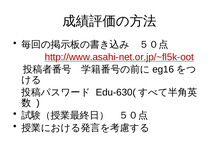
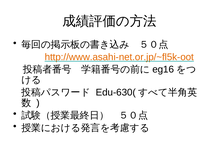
http://www.asahi-net.or.jp/~fl5k-oot colour: red -> orange (119, 57)
